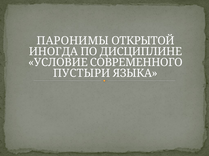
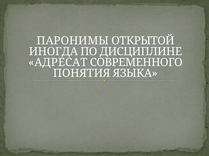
УСЛОВИЕ: УСЛОВИЕ -> АДРЕСАТ (58, 63)
ПУСТЫРИ: ПУСТЫРИ -> ПОНЯТИЯ (82, 74)
